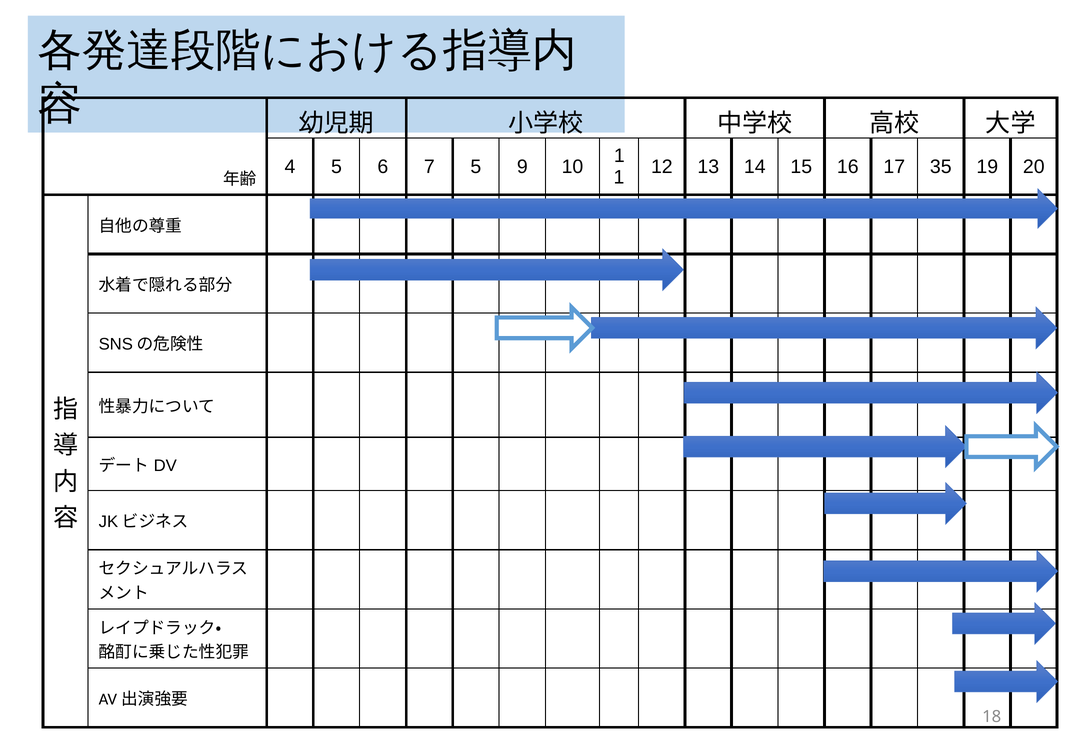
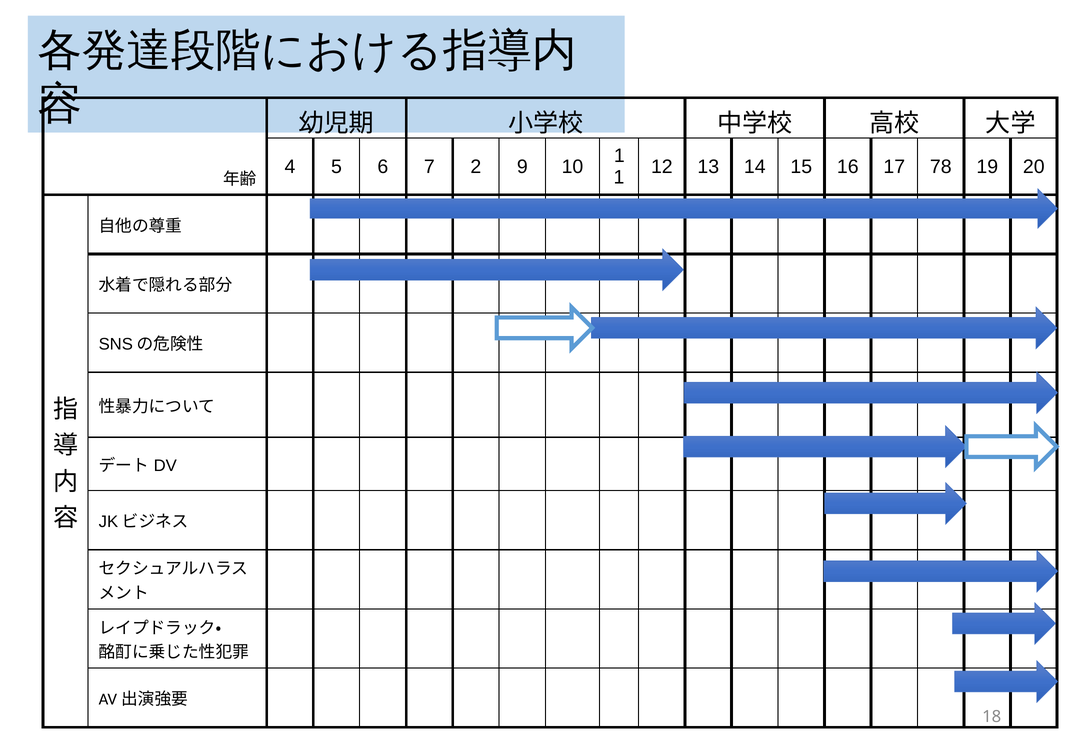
7 5: 5 -> 2 (476, 167)
35: 35 -> 78 (941, 167)
